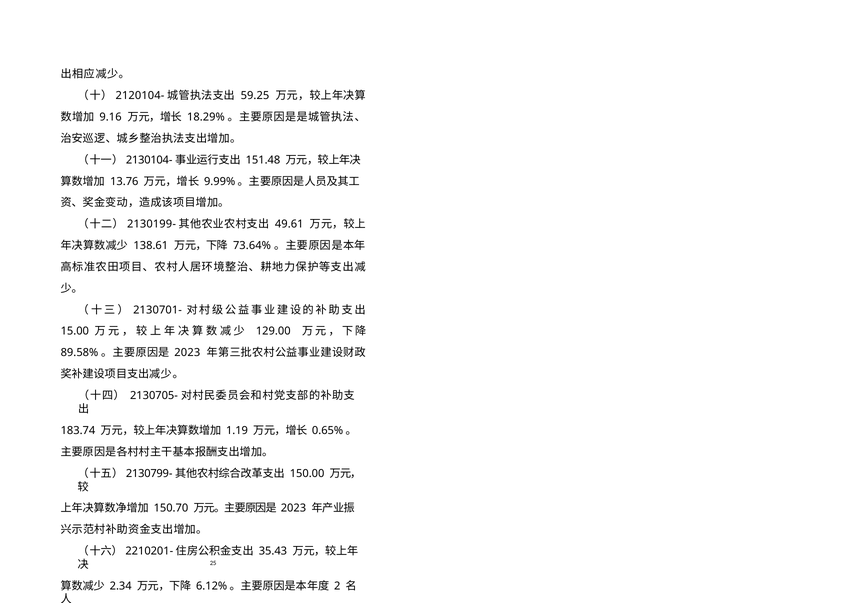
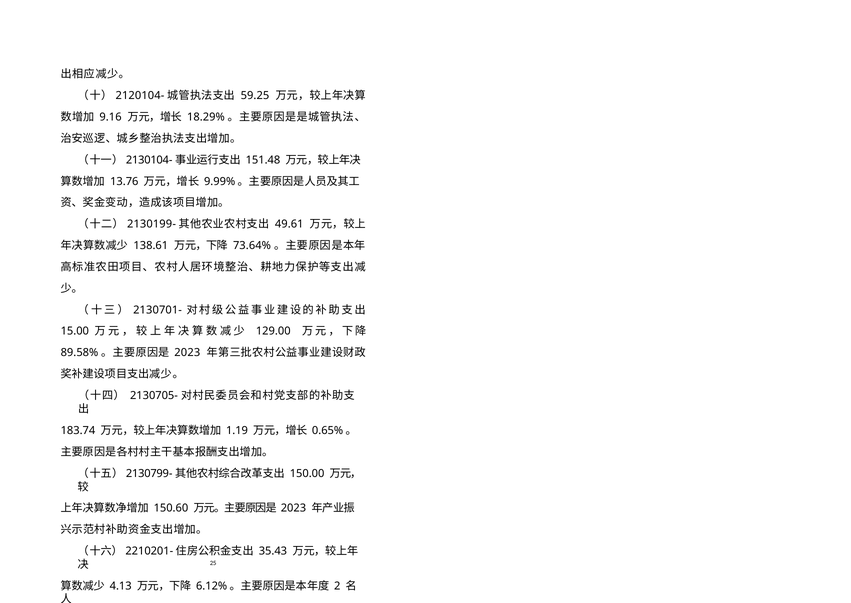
150.70: 150.70 -> 150.60 (171, 508)
2.34: 2.34 -> 4.13 (121, 586)
